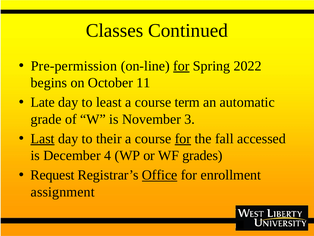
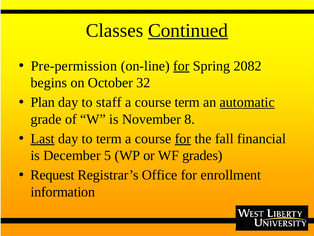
Continued underline: none -> present (188, 30)
2022: 2022 -> 2082 (248, 66)
11: 11 -> 32 (143, 83)
Late: Late -> Plan (43, 102)
least: least -> staff (109, 102)
automatic underline: none -> present (247, 102)
3: 3 -> 8 (190, 119)
to their: their -> term (109, 138)
accessed: accessed -> financial (262, 138)
4: 4 -> 5 (108, 155)
Office underline: present -> none (160, 175)
assignment: assignment -> information (63, 192)
